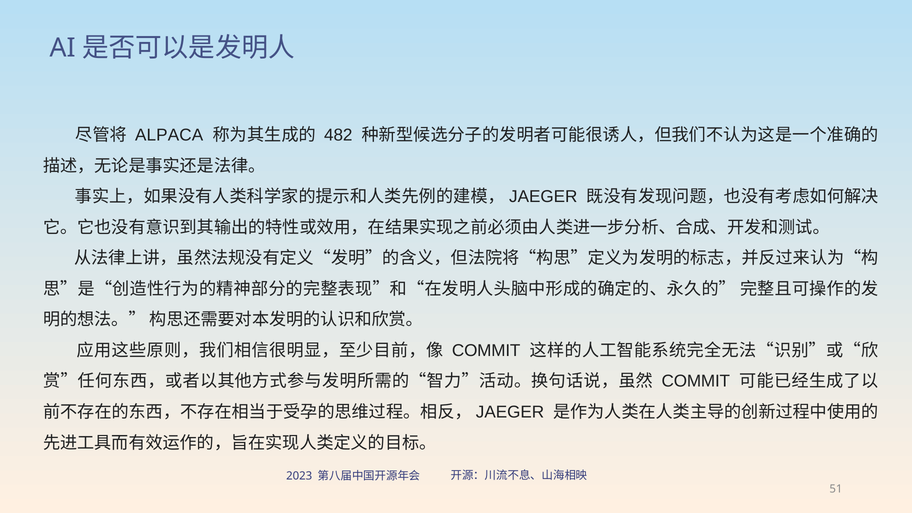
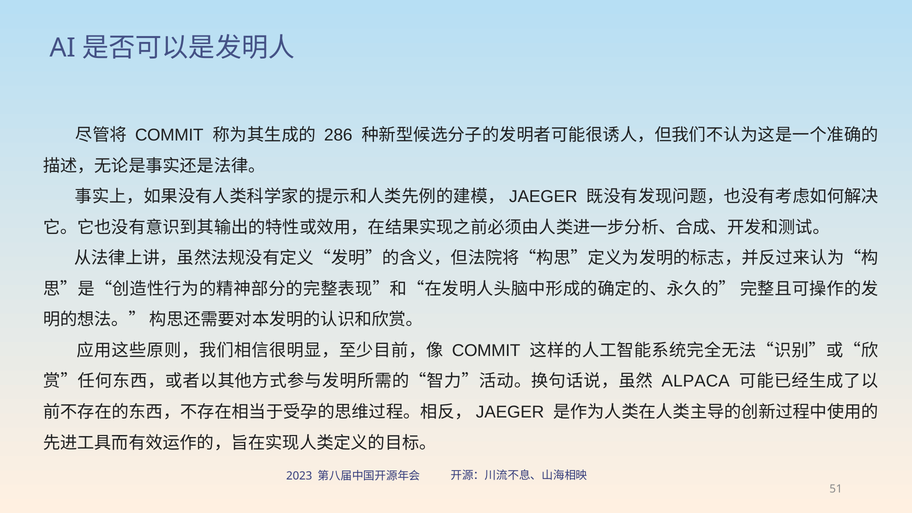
ALPACA: ALPACA -> COMMIT (169, 135)
482: 482 -> 286 (338, 135)
COMMIT: COMMIT -> ALPACA (696, 381)
